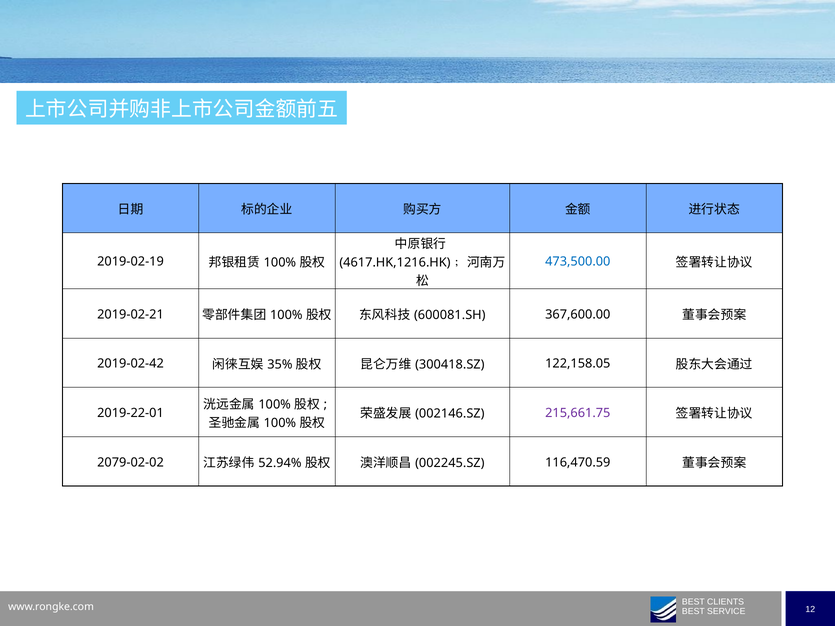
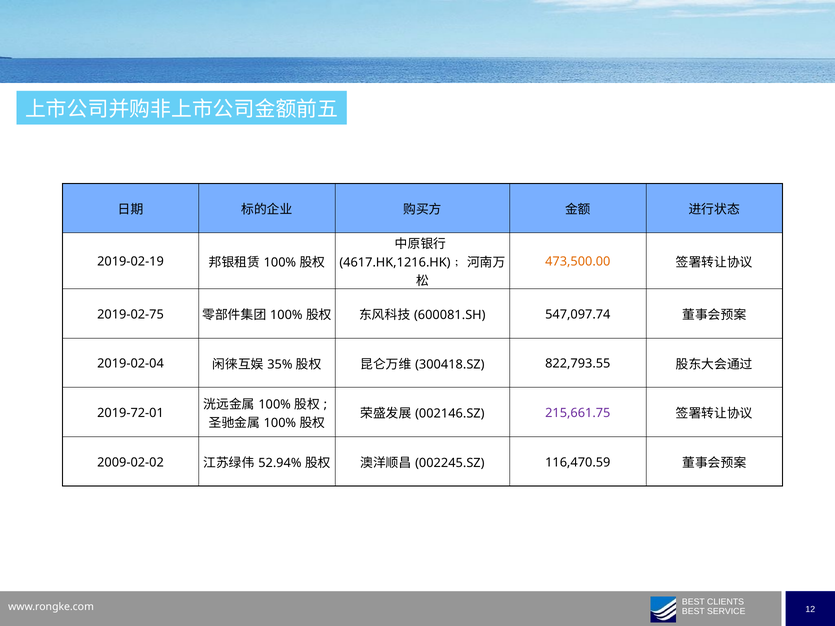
473,500.00 colour: blue -> orange (578, 262)
2019-02-21: 2019-02-21 -> 2019-02-75 (130, 315)
367,600.00: 367,600.00 -> 547,097.74 (578, 315)
2019-02-42: 2019-02-42 -> 2019-02-04 (130, 364)
122,158.05: 122,158.05 -> 822,793.55 (578, 364)
2019-22-01: 2019-22-01 -> 2019-72-01 (130, 413)
2079-02-02: 2079-02-02 -> 2009-02-02 (130, 463)
